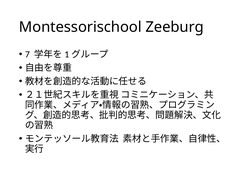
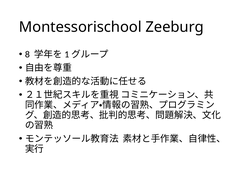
7: 7 -> 8 (27, 54)
